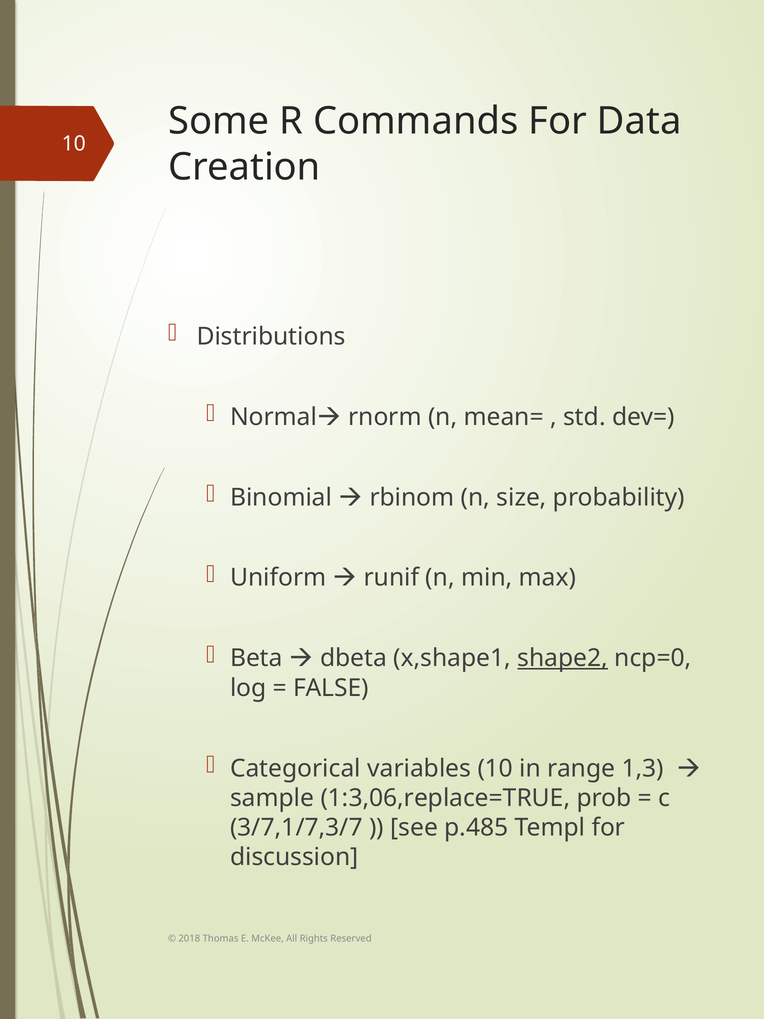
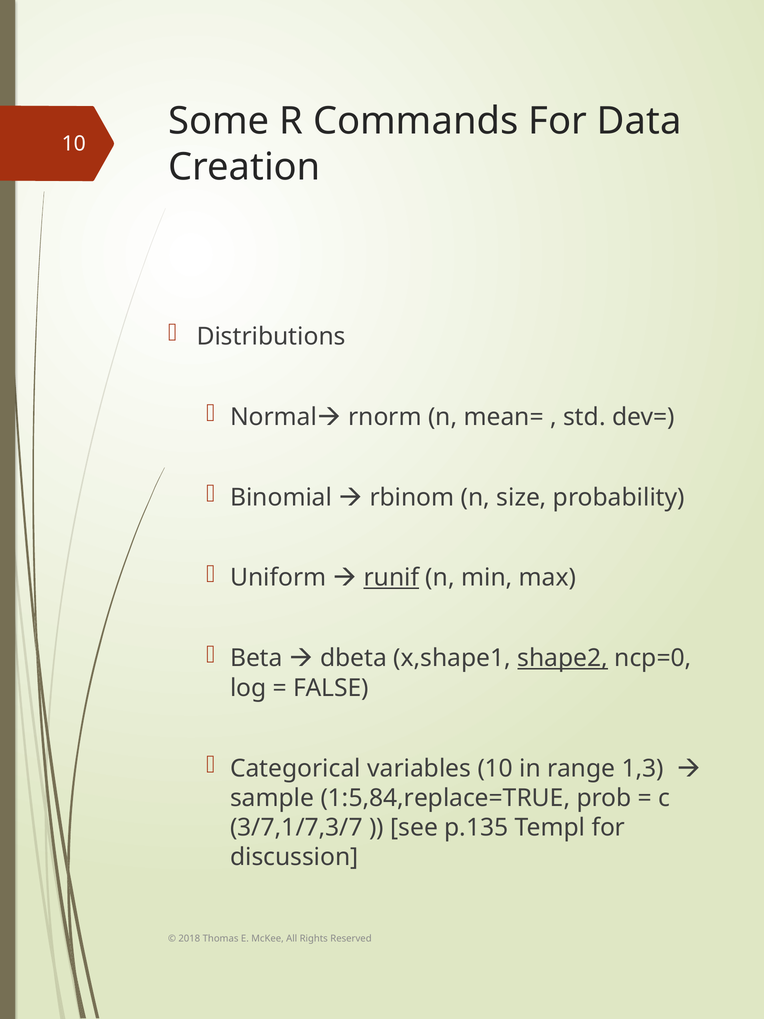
runif underline: none -> present (391, 578)
1:3,06,replace=TRUE: 1:3,06,replace=TRUE -> 1:5,84,replace=TRUE (445, 798)
p.485: p.485 -> p.135 (476, 827)
